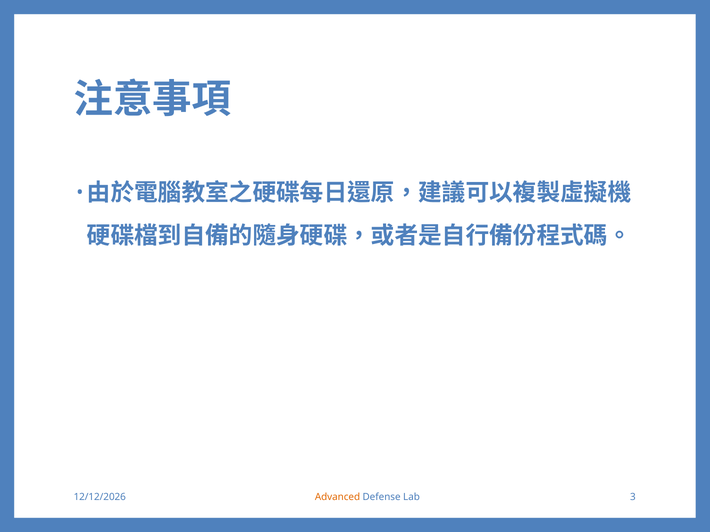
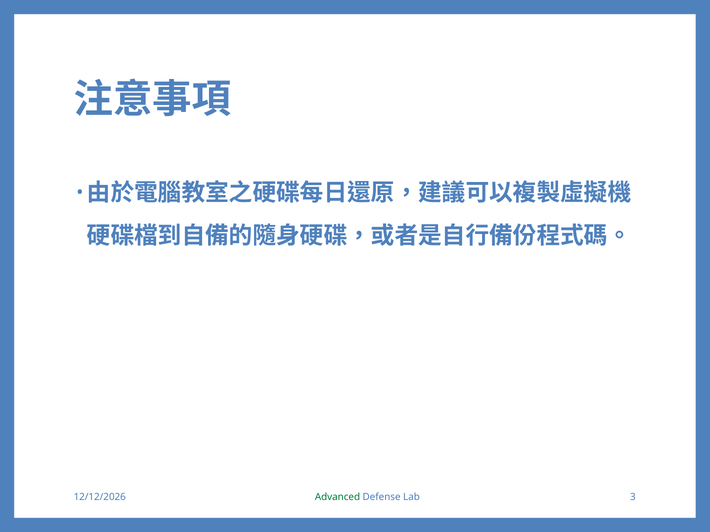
Advanced colour: orange -> green (338, 497)
